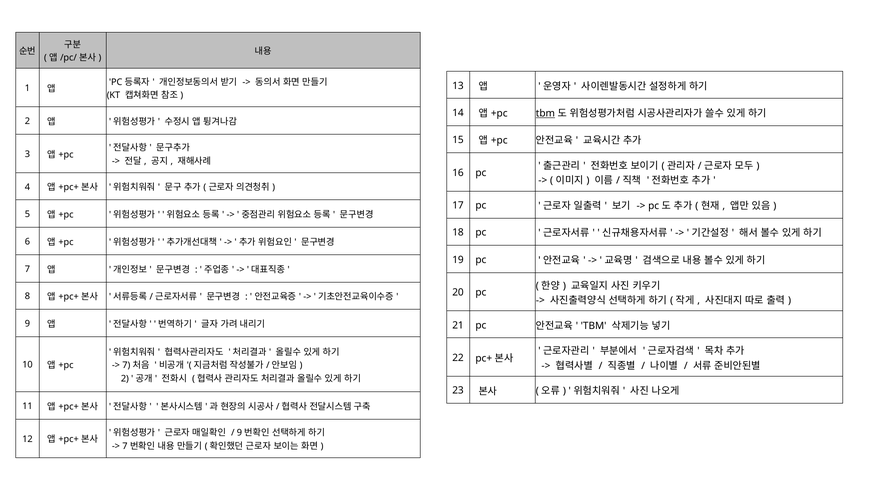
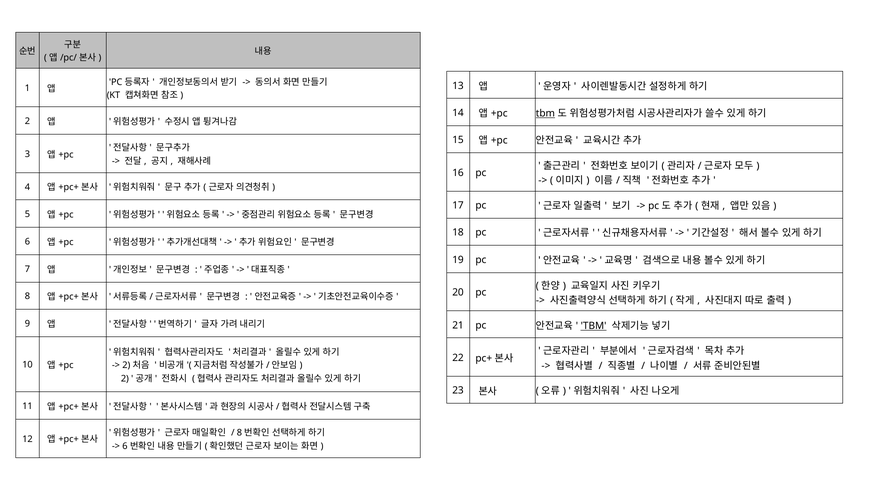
TBM underline: none -> present (594, 326)
7: 7 -> 2 (126, 365)
9: 9 -> 8 (239, 433)
7: 7 -> 6 (125, 446)
